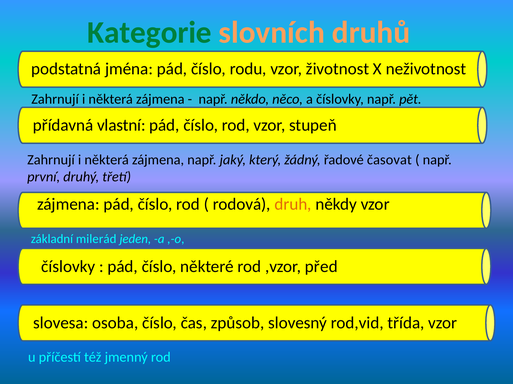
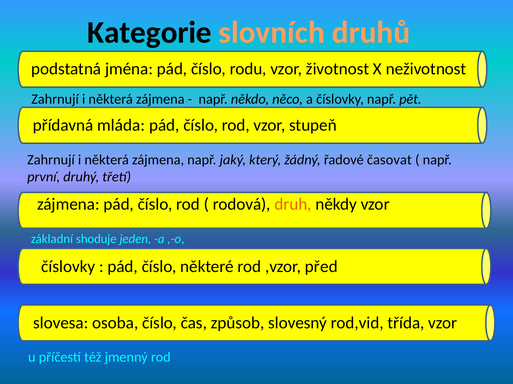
Kategorie colour: green -> black (149, 33)
vlastní: vlastní -> mláda (121, 126)
milerád: milerád -> shoduje (96, 239)
